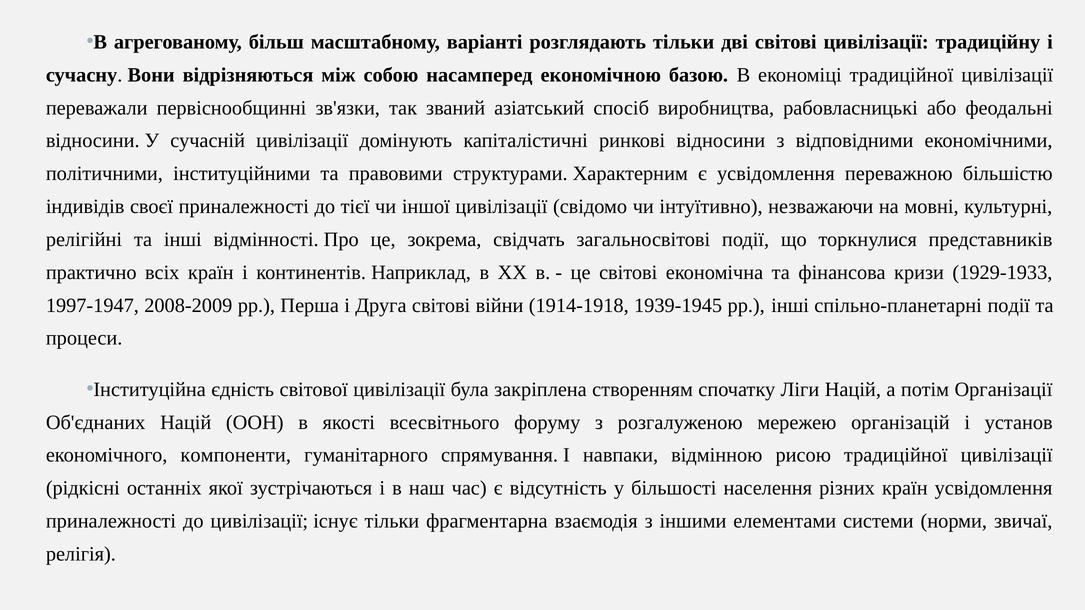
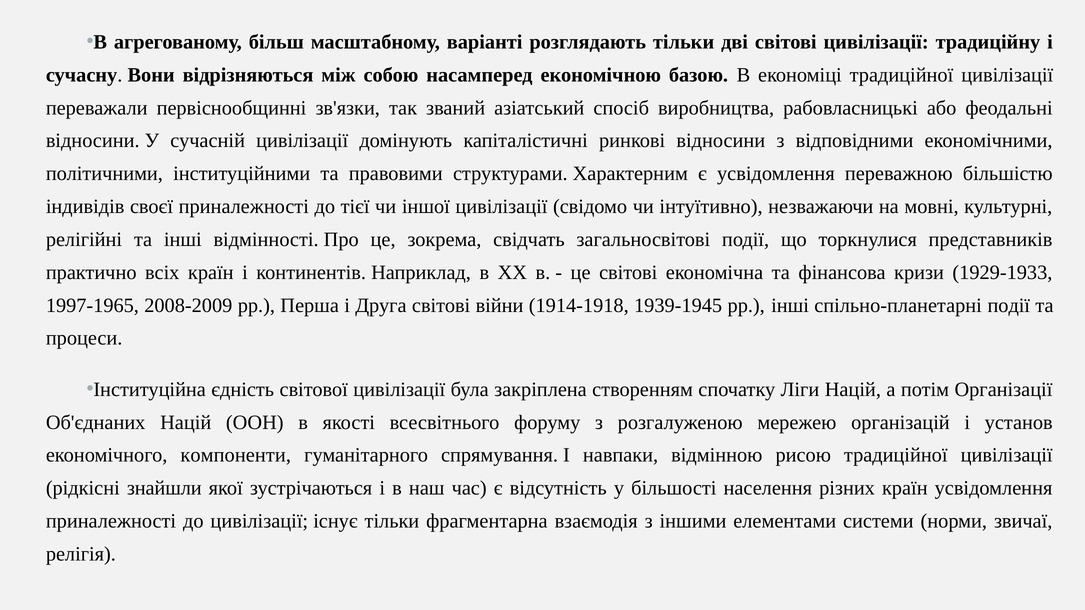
1997-1947: 1997-1947 -> 1997-1965 (92, 305)
останніх: останніх -> знайшли (164, 488)
